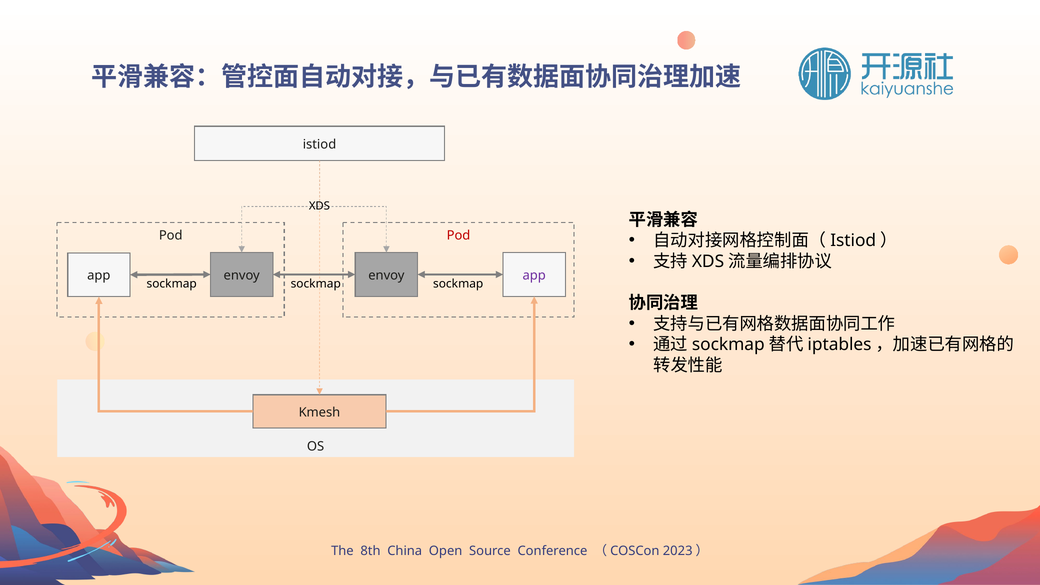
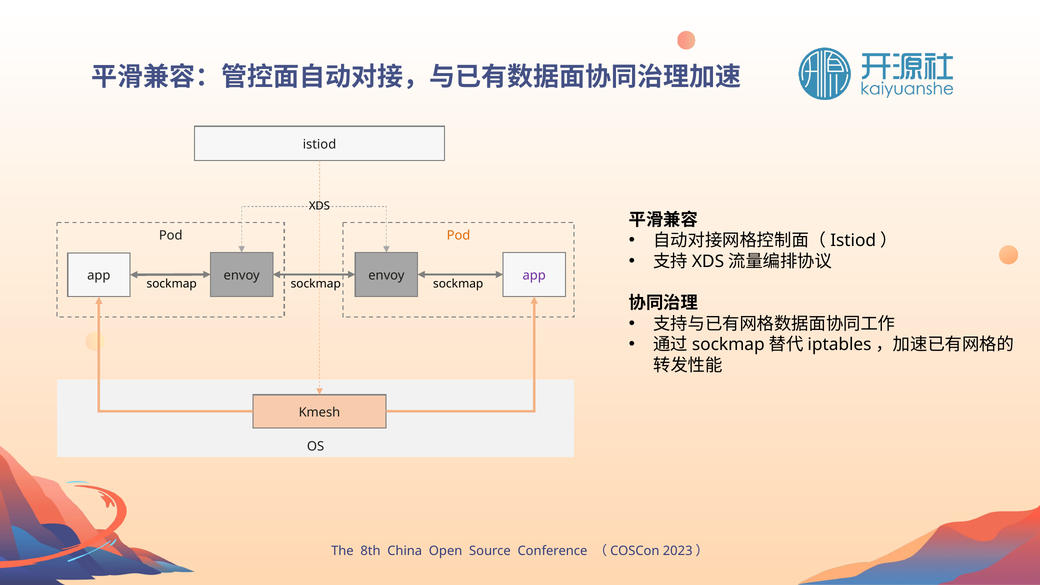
Pod colour: red -> orange (458, 235)
